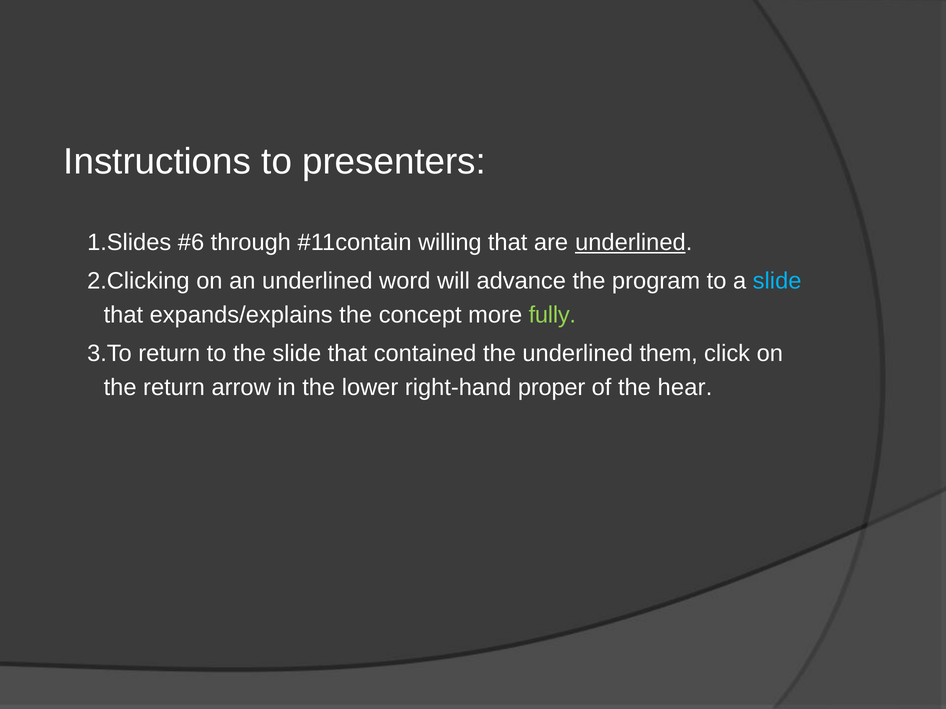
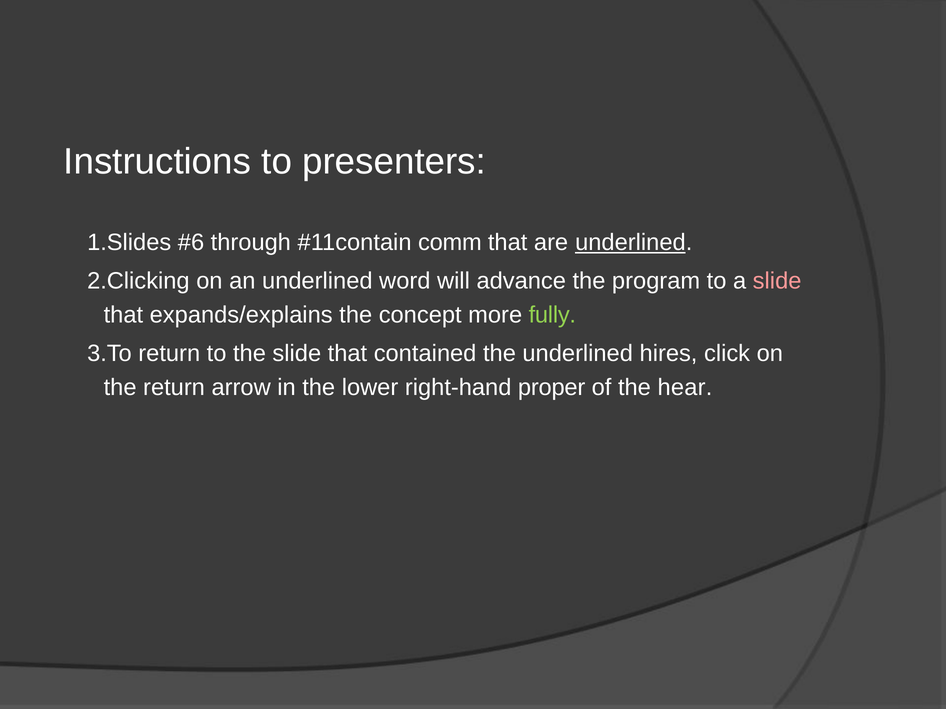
willing: willing -> comm (450, 243)
slide colour: light blue -> pink (777, 281)
them: them -> hires (669, 353)
